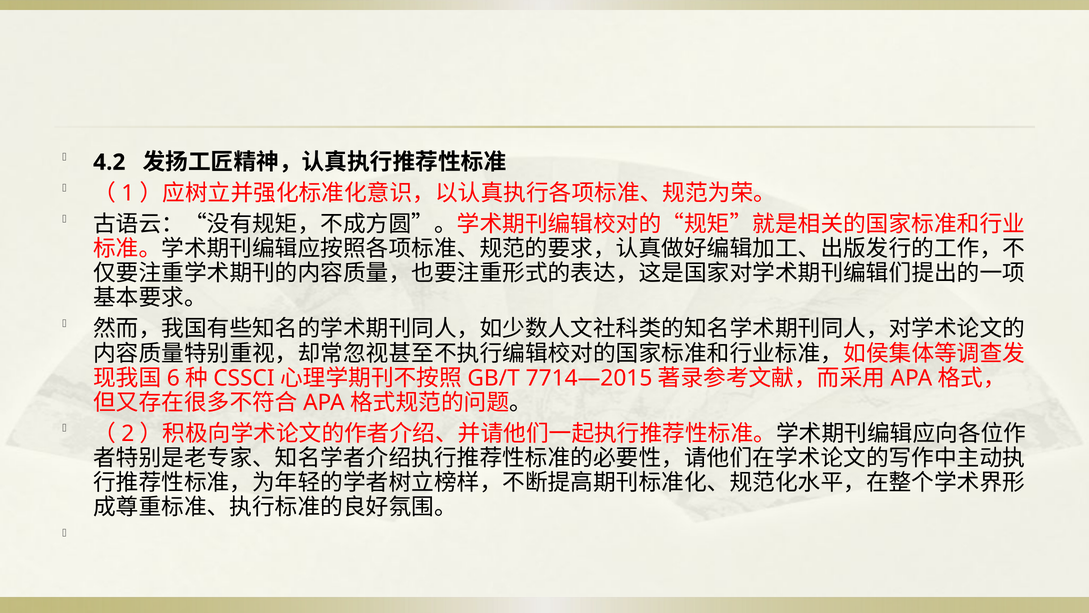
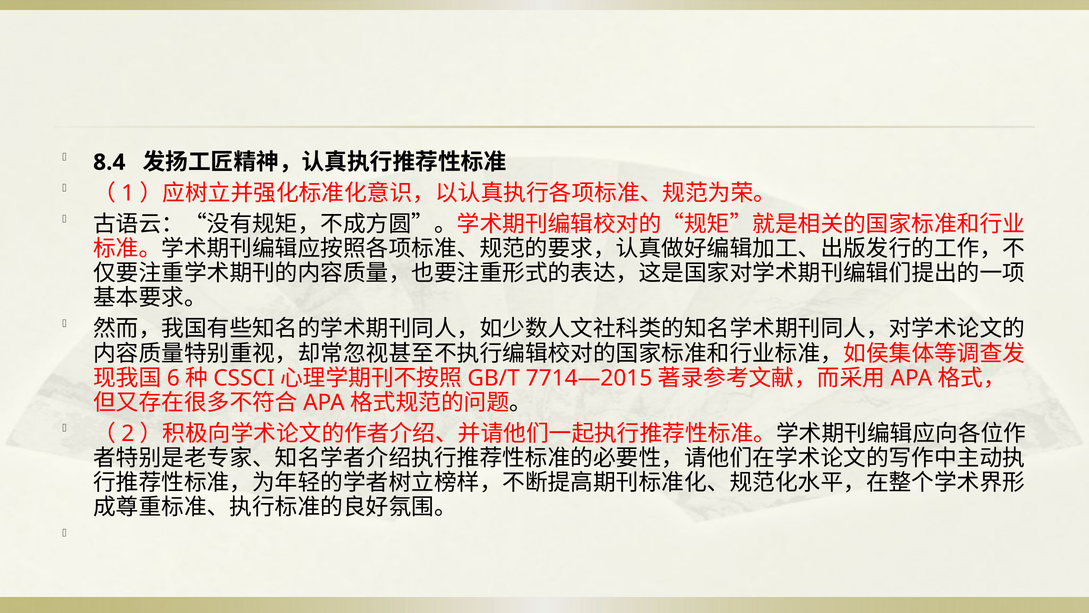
4.2: 4.2 -> 8.4 (109, 162)
